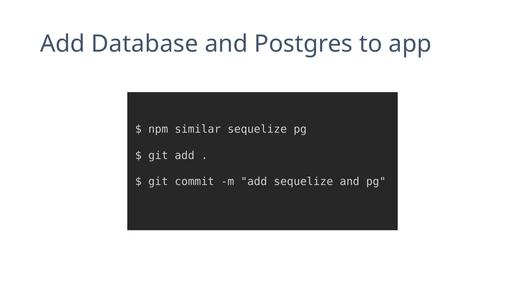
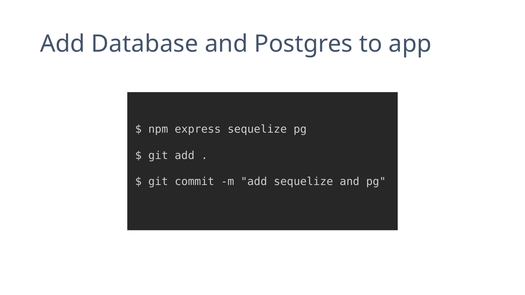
similar: similar -> express (198, 129)
